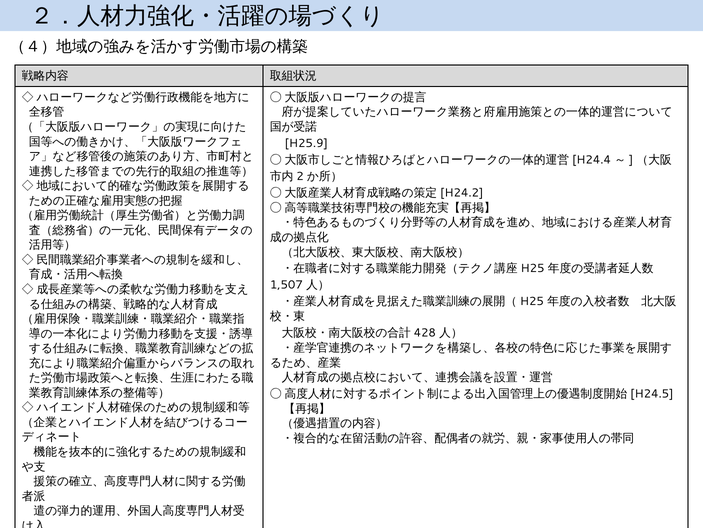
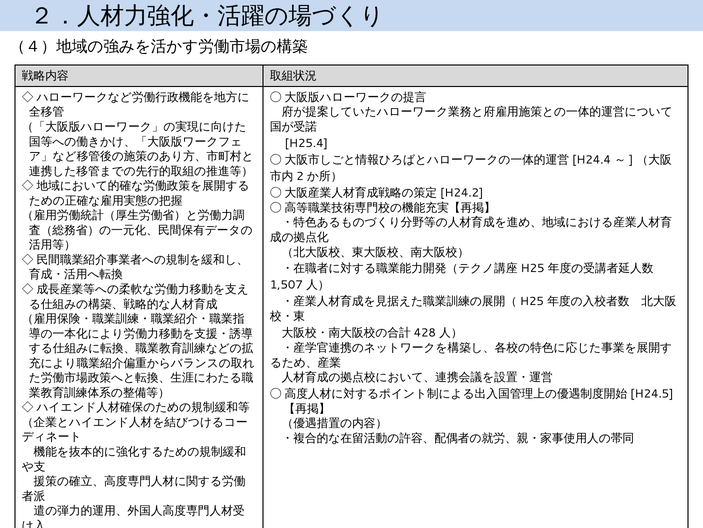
H25.9: H25.9 -> H25.4 (306, 143)
